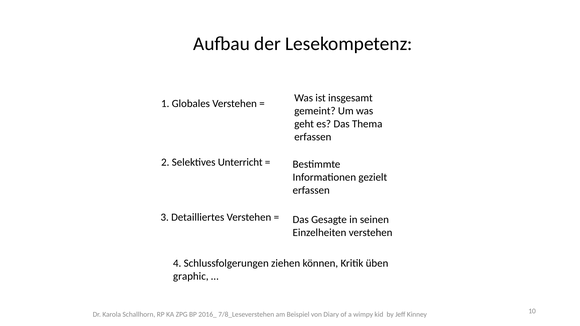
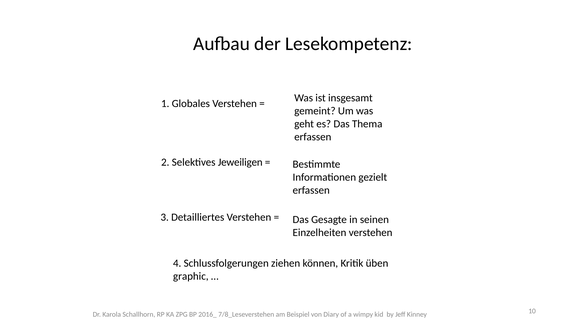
Unterricht: Unterricht -> Jeweiligen (240, 162)
